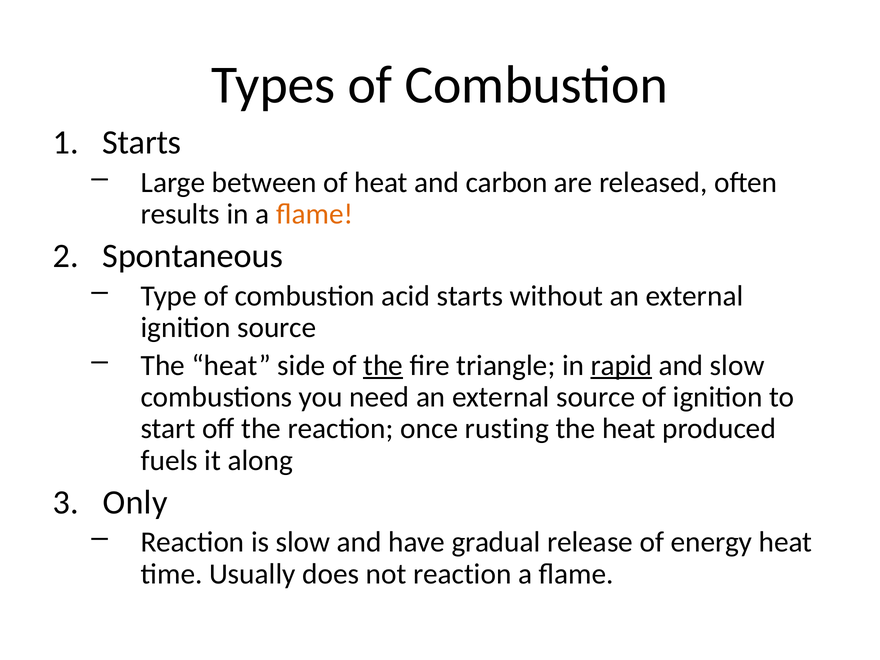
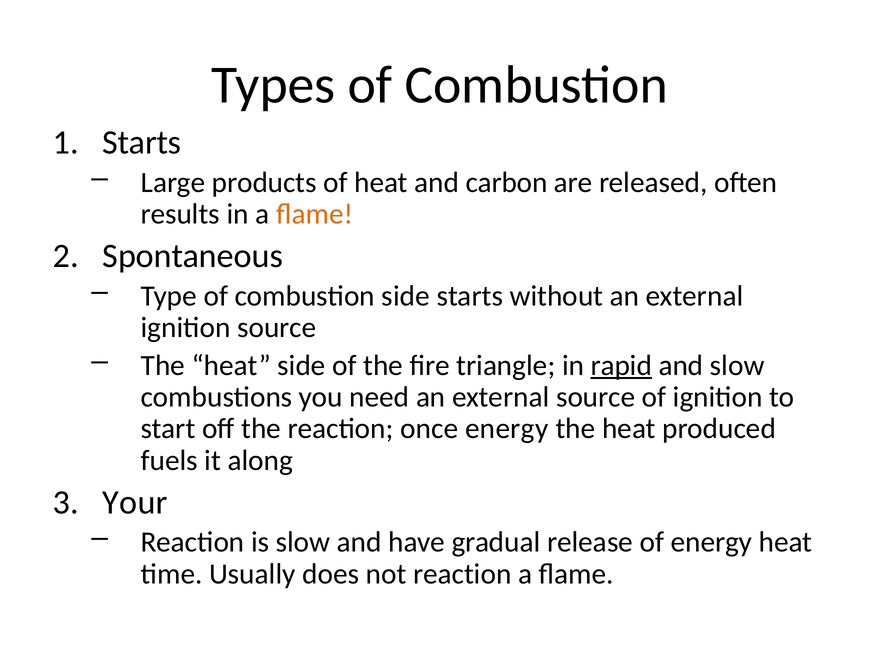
between: between -> products (264, 182)
combustion acid: acid -> side (406, 296)
the underline: present -> none (383, 365)
once rusting: rusting -> energy (507, 429)
Only: Only -> Your (135, 502)
